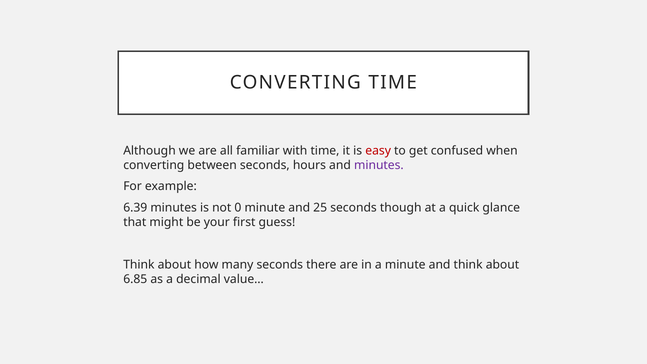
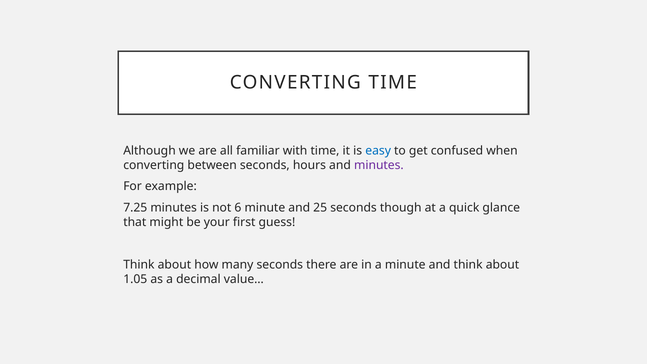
easy colour: red -> blue (378, 151)
6.39: 6.39 -> 7.25 (135, 208)
0: 0 -> 6 (238, 208)
6.85: 6.85 -> 1.05 (135, 279)
